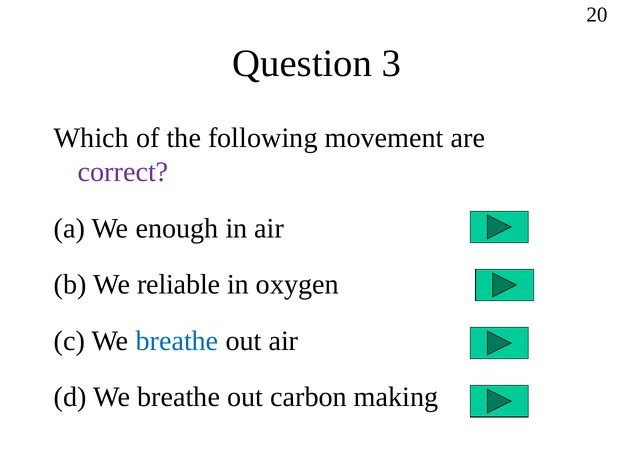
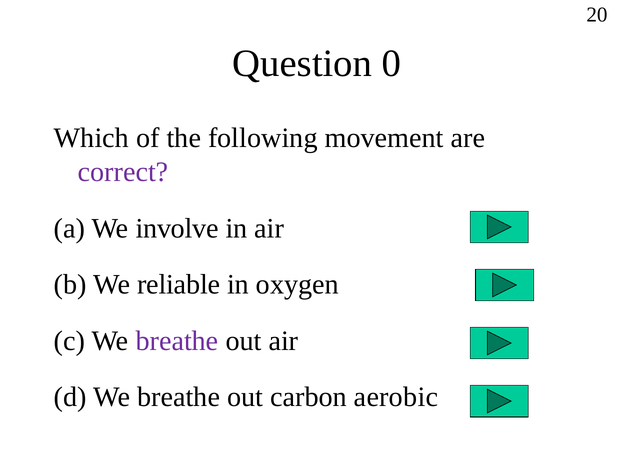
3: 3 -> 0 (392, 63)
enough: enough -> involve (177, 228)
breathe colour: blue -> purple (177, 341)
making: making -> aerobic (396, 398)
